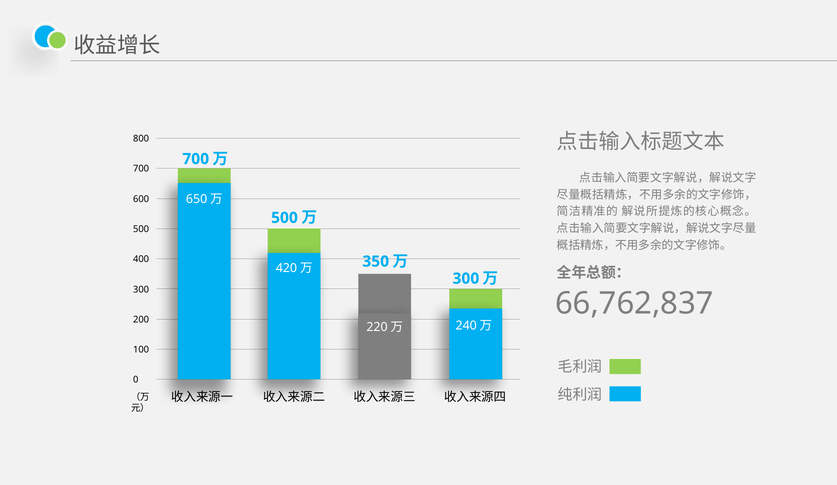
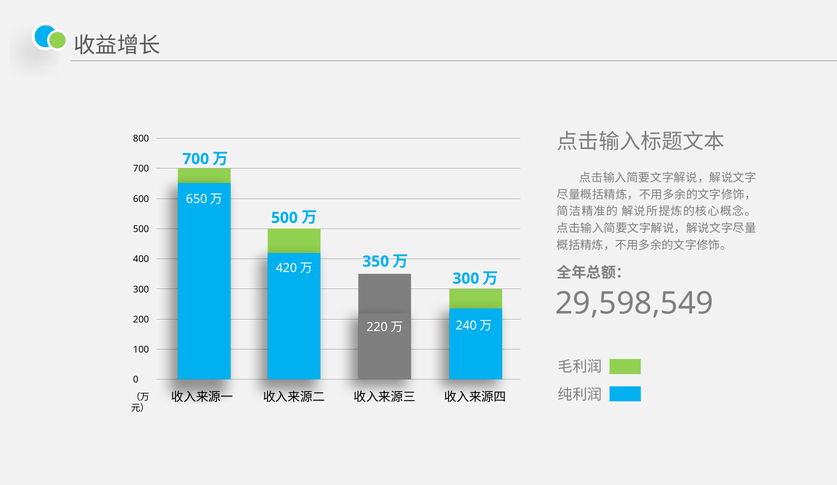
66,762,837: 66,762,837 -> 29,598,549 (634, 303)
